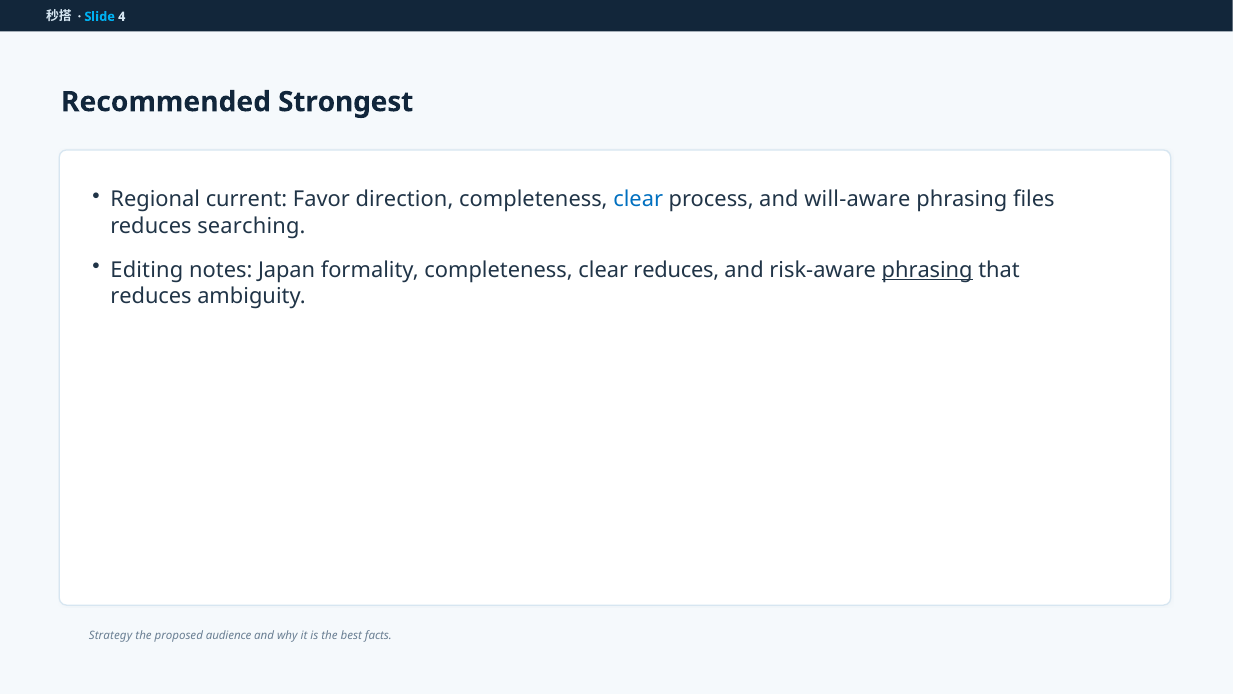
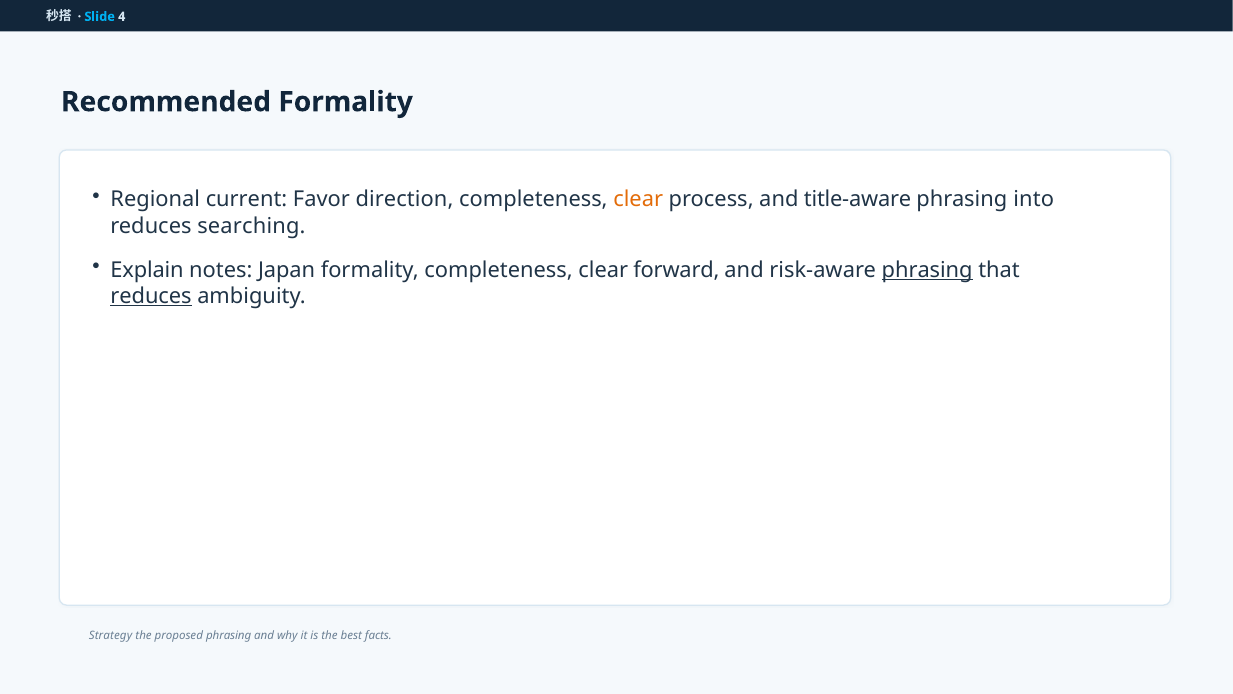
Recommended Strongest: Strongest -> Formality (346, 102)
clear colour: blue -> orange (638, 200)
will-aware: will-aware -> title-aware (858, 200)
files: files -> into (1034, 200)
Editing: Editing -> Explain (147, 270)
clear reduces: reduces -> forward (676, 270)
reduces underline: none -> present (151, 296)
proposed audience: audience -> phrasing (229, 635)
